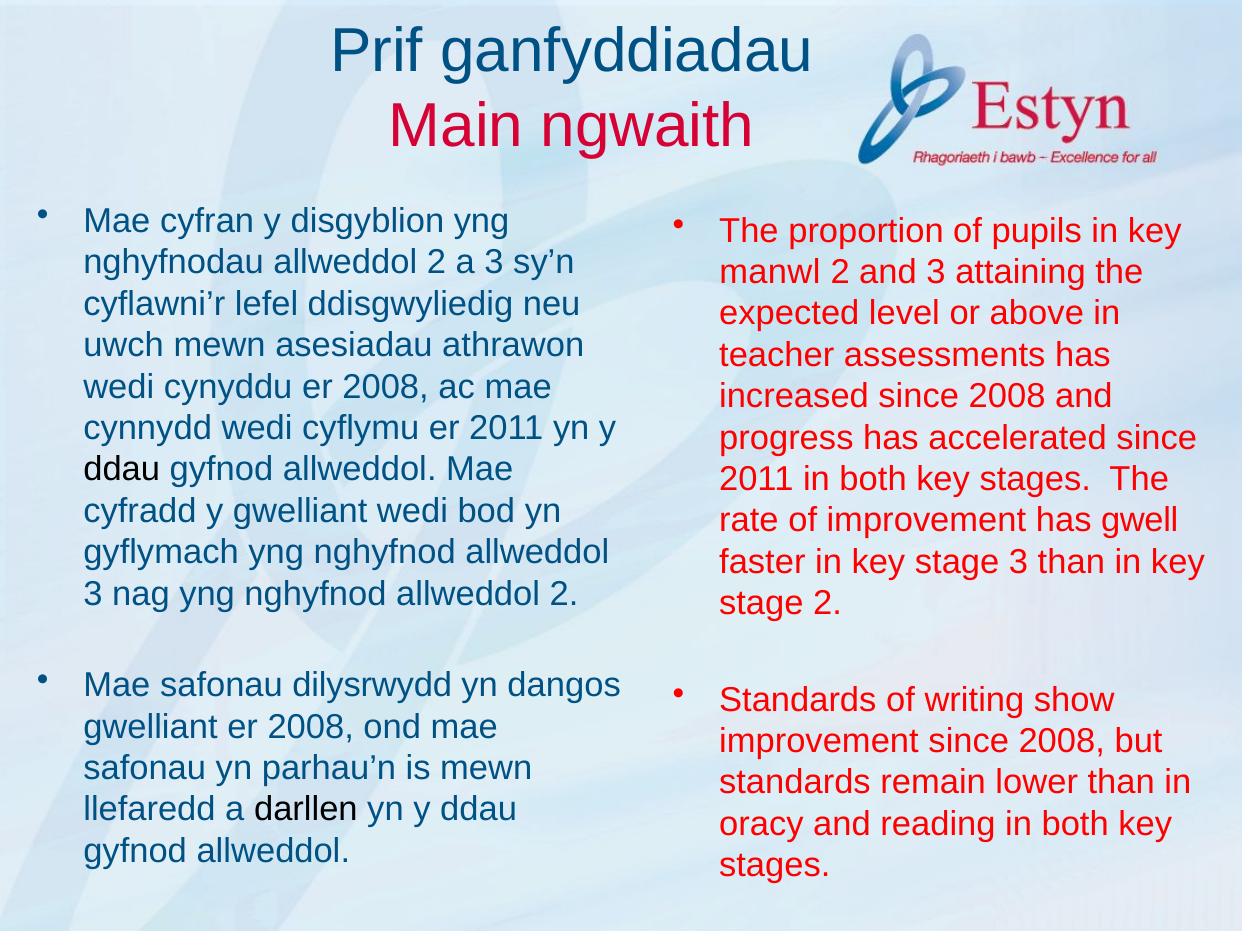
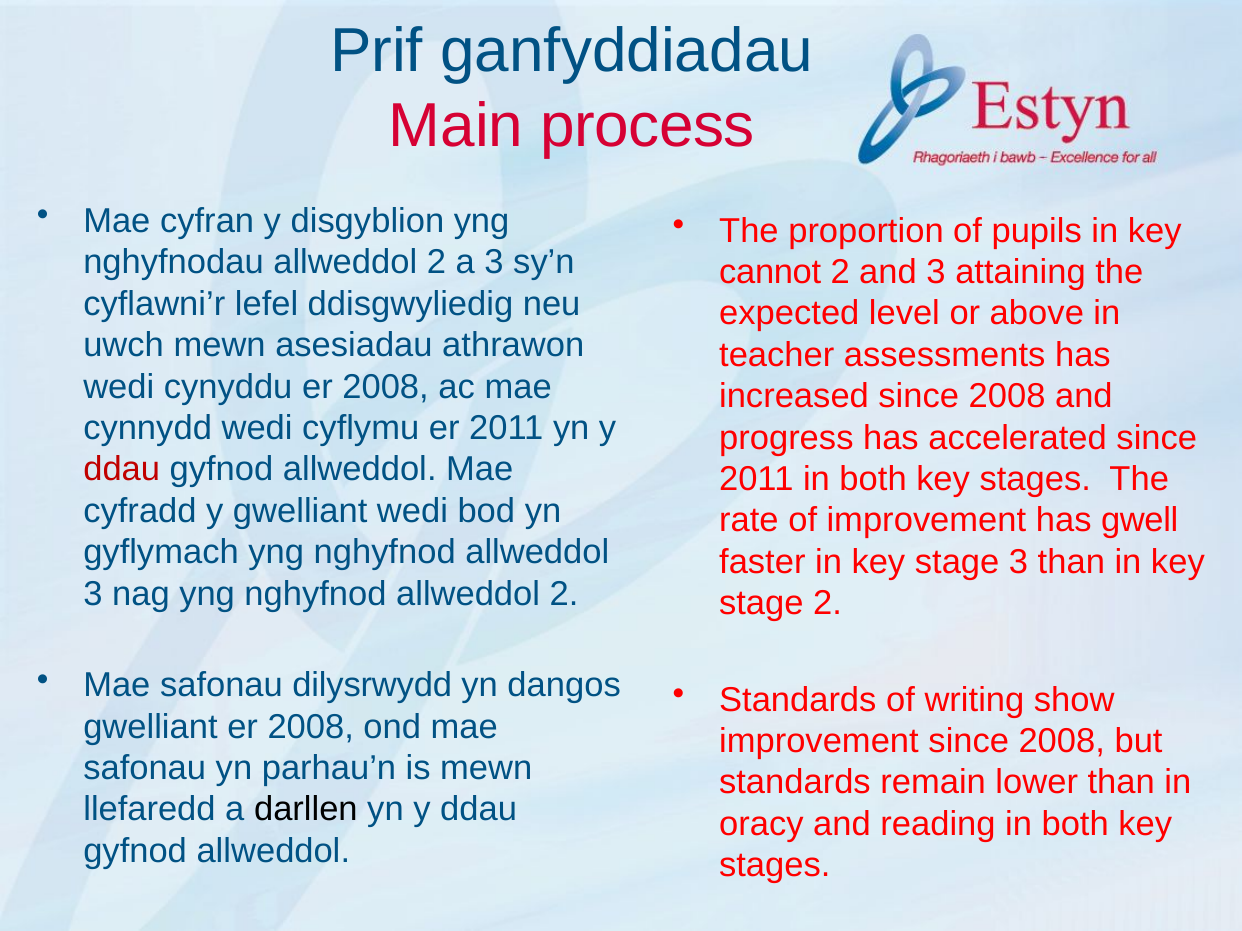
ngwaith: ngwaith -> process (648, 126)
manwl: manwl -> cannot (770, 272)
ddau colour: black -> red (122, 470)
